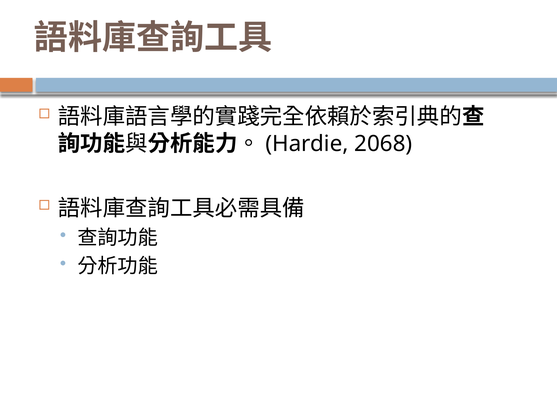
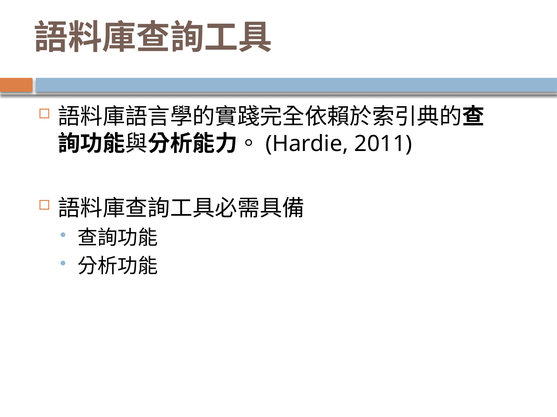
2068: 2068 -> 2011 (383, 144)
